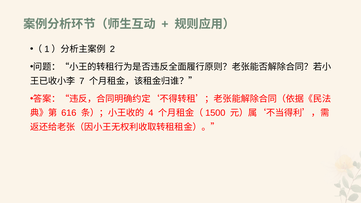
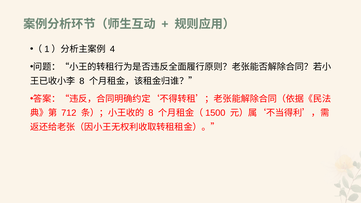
2: 2 -> 4 (112, 49)
7: 7 -> 8 (82, 81)
616: 616 -> 712 (69, 113)
4: 4 -> 8 (151, 113)
